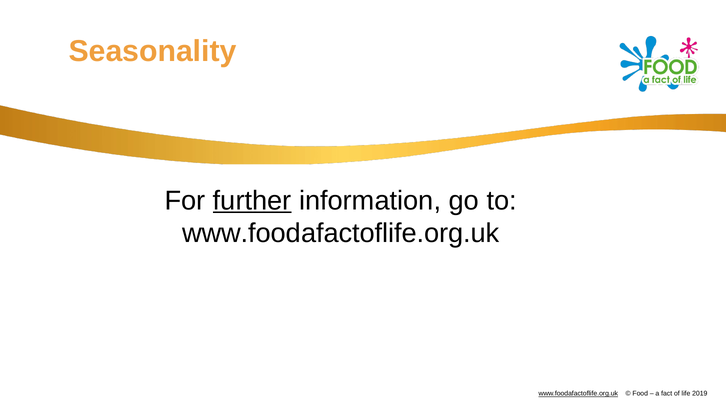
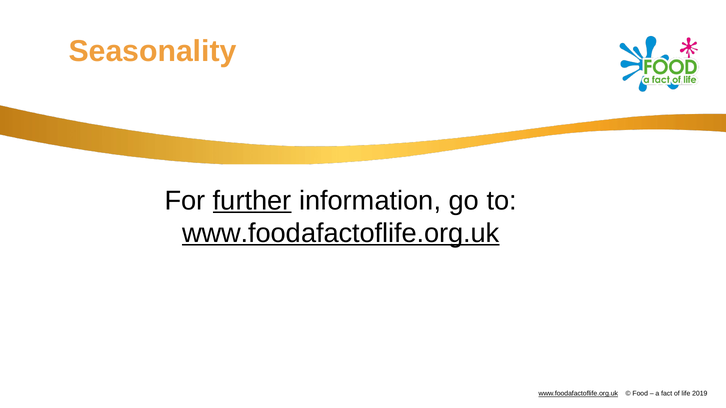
www.foodafactoflife.org.uk underline: none -> present (341, 233)
